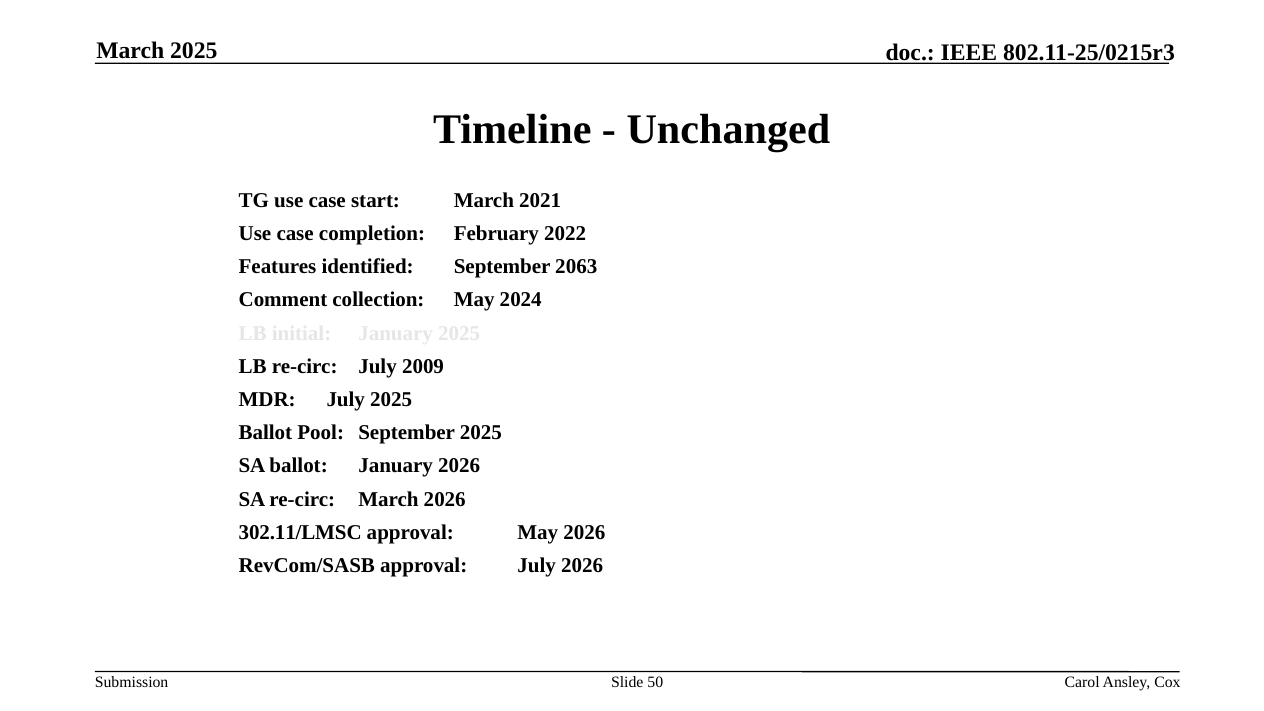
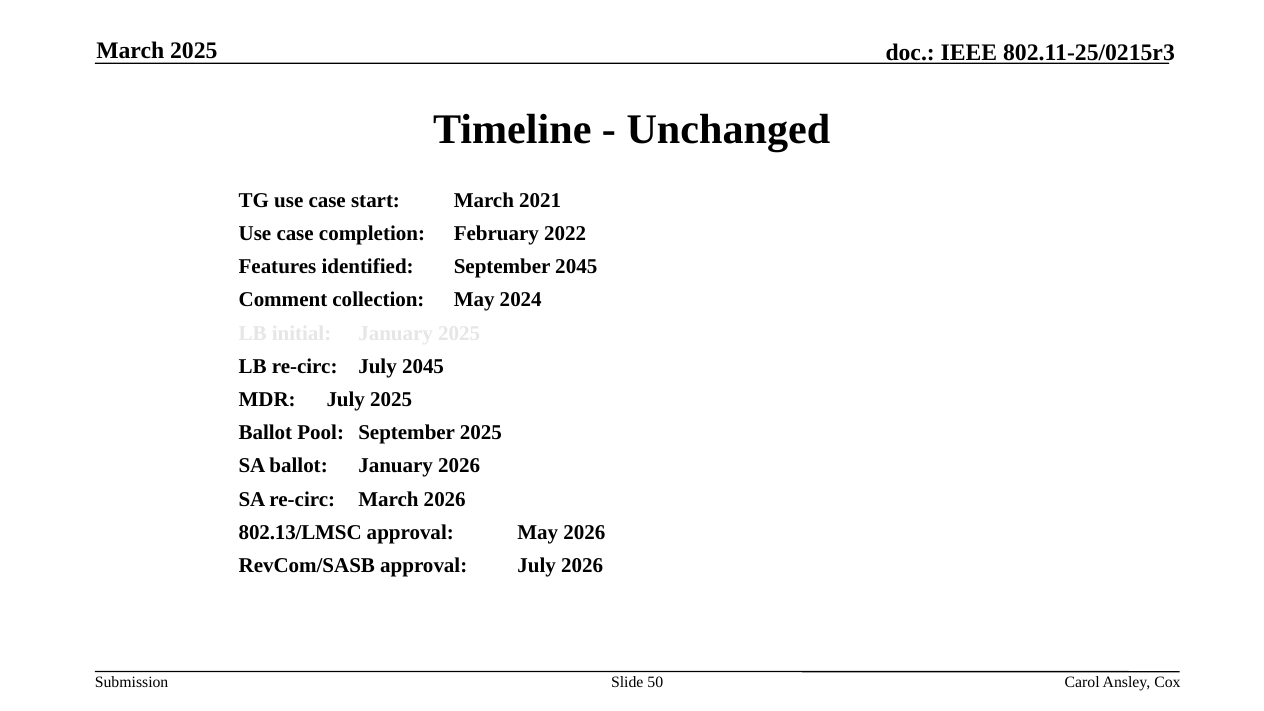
September 2063: 2063 -> 2045 (576, 267)
July 2009: 2009 -> 2045 (423, 366)
302.11/LMSC: 302.11/LMSC -> 802.13/LMSC (300, 532)
